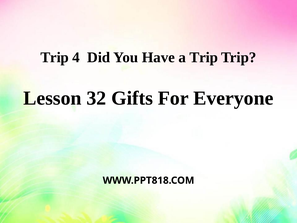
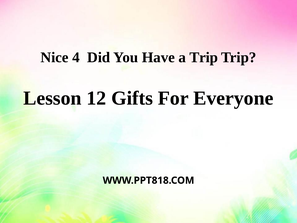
Trip: Trip -> Nice (55, 57)
32: 32 -> 12 (96, 98)
